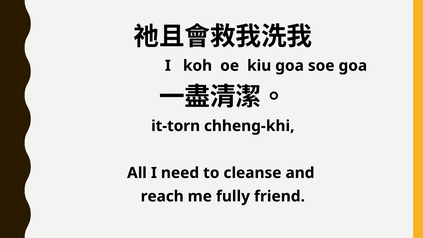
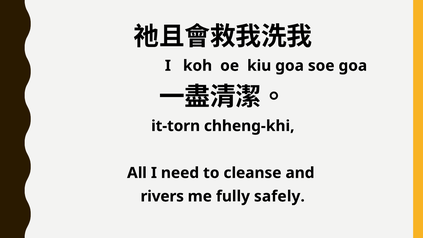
reach: reach -> rivers (162, 196)
friend: friend -> safely (279, 196)
